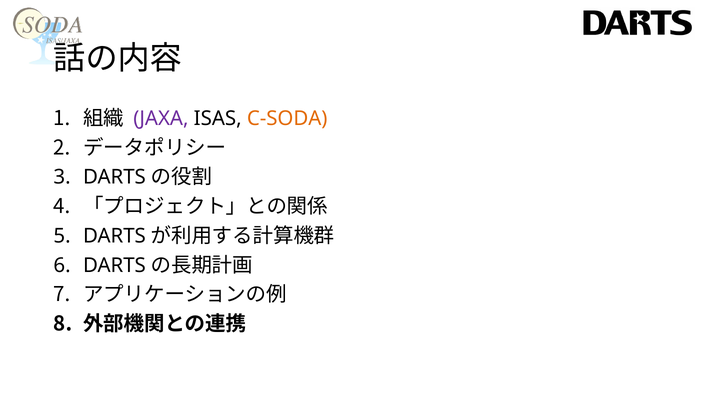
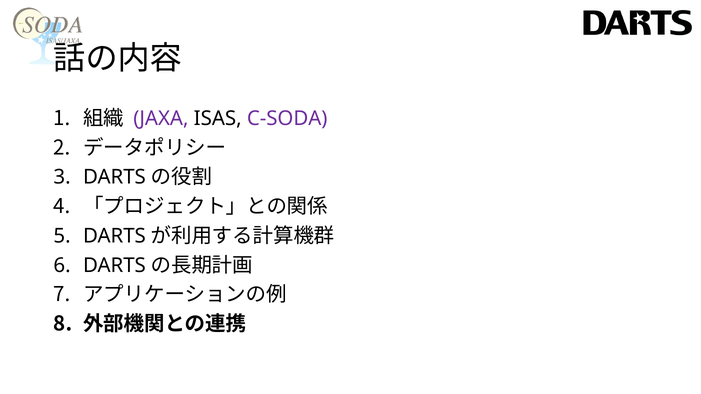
C-SODA colour: orange -> purple (287, 119)
